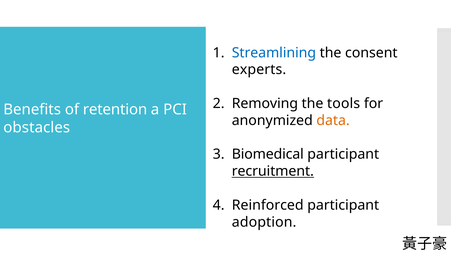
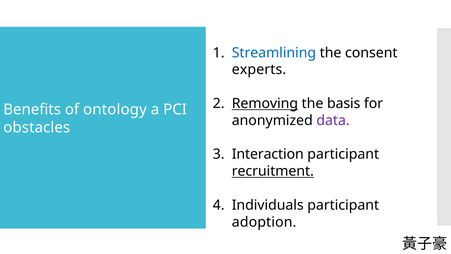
Removing underline: none -> present (265, 103)
tools: tools -> basis (344, 103)
retention: retention -> ontology (115, 109)
data colour: orange -> purple (333, 120)
Biomedical: Biomedical -> Interaction (268, 154)
Reinforced: Reinforced -> Individuals (268, 205)
